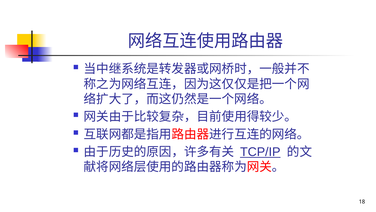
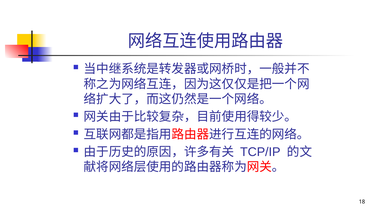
TCP/IP underline: present -> none (260, 152)
